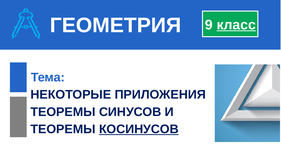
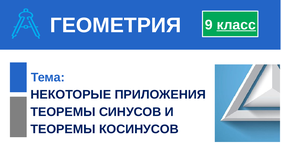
КОСИНУСОВ underline: present -> none (139, 129)
